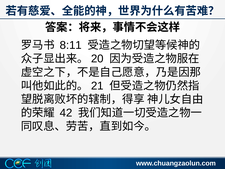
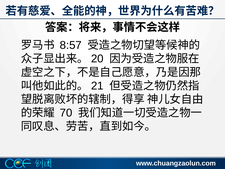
8:11: 8:11 -> 8:57 (71, 45)
42: 42 -> 70 (66, 113)
